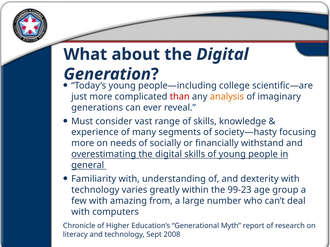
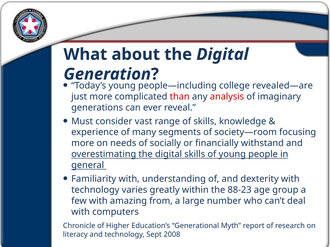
scientific—are: scientific—are -> revealed—are (283, 86)
analysis colour: orange -> red (227, 97)
society—hasty: society—hasty -> society—room (246, 132)
99-23: 99-23 -> 88-23 (240, 190)
